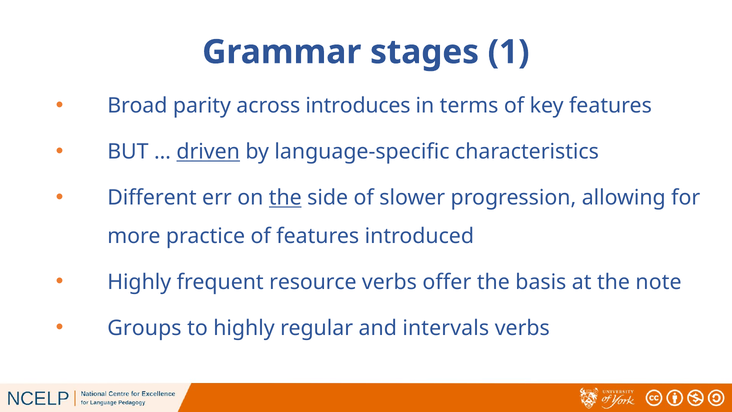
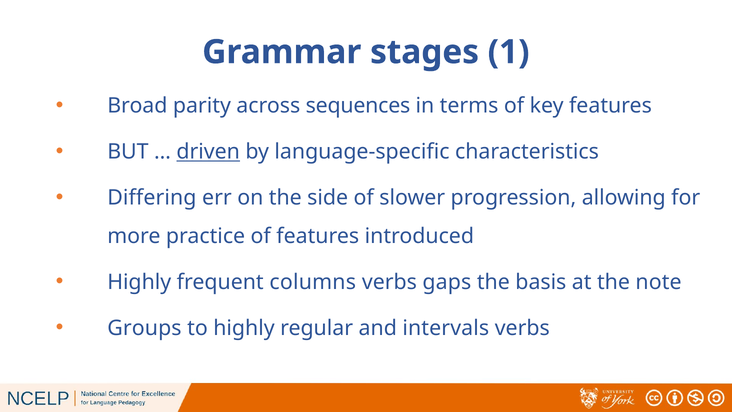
introduces: introduces -> sequences (358, 106)
Different: Different -> Differing (152, 198)
the underline: present -> none (285, 198)
resource: resource -> columns (313, 282)
offer: offer -> gaps (447, 282)
